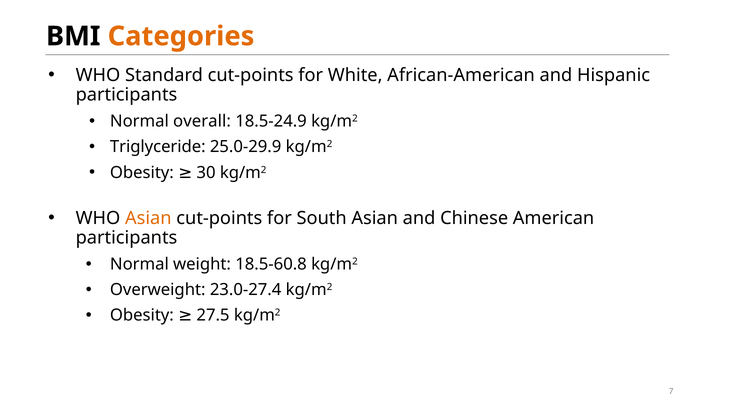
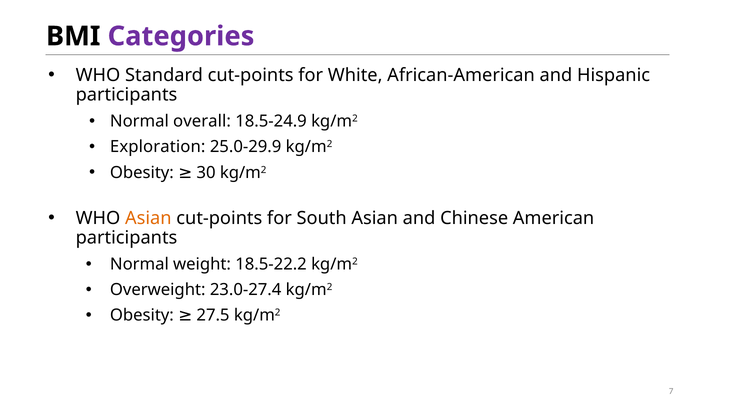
Categories colour: orange -> purple (181, 36)
Triglyceride: Triglyceride -> Exploration (158, 147)
18.5-60.8: 18.5-60.8 -> 18.5-22.2 (271, 264)
